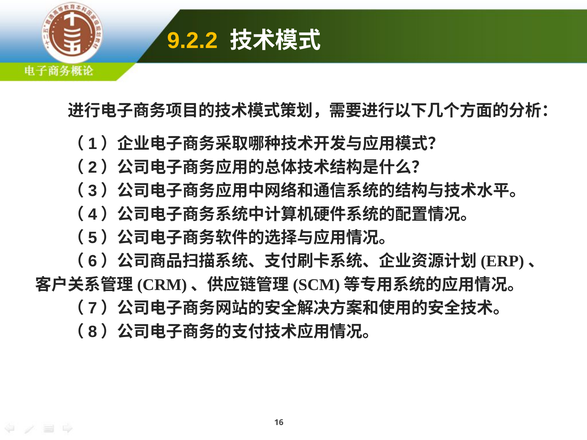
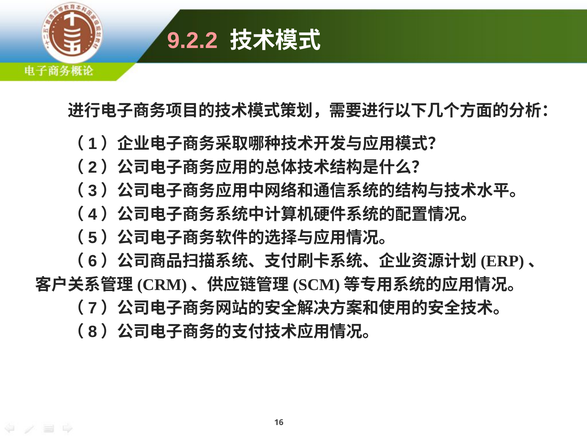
9.2.2 colour: yellow -> pink (193, 41)
